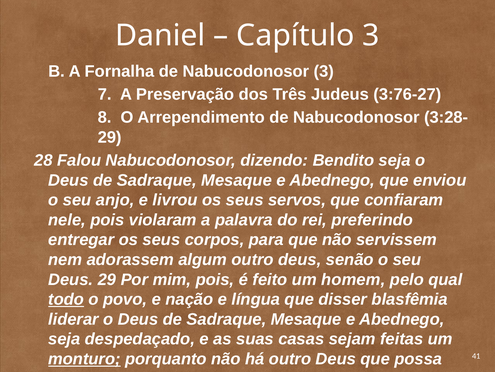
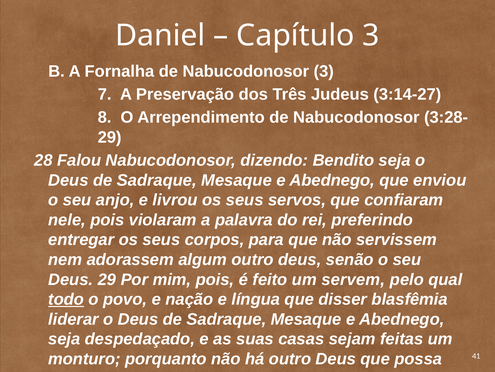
3:76-27: 3:76-27 -> 3:14-27 (407, 94)
homem: homem -> servem (353, 279)
monturo underline: present -> none (84, 358)
